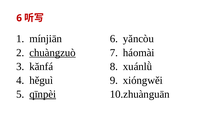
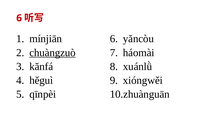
qīnpèi underline: present -> none (43, 94)
